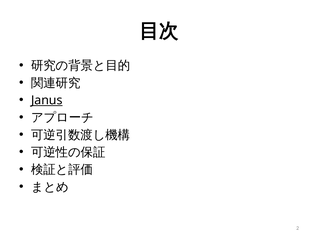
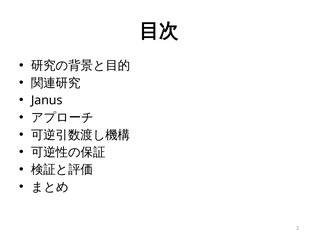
Janus underline: present -> none (47, 100)
